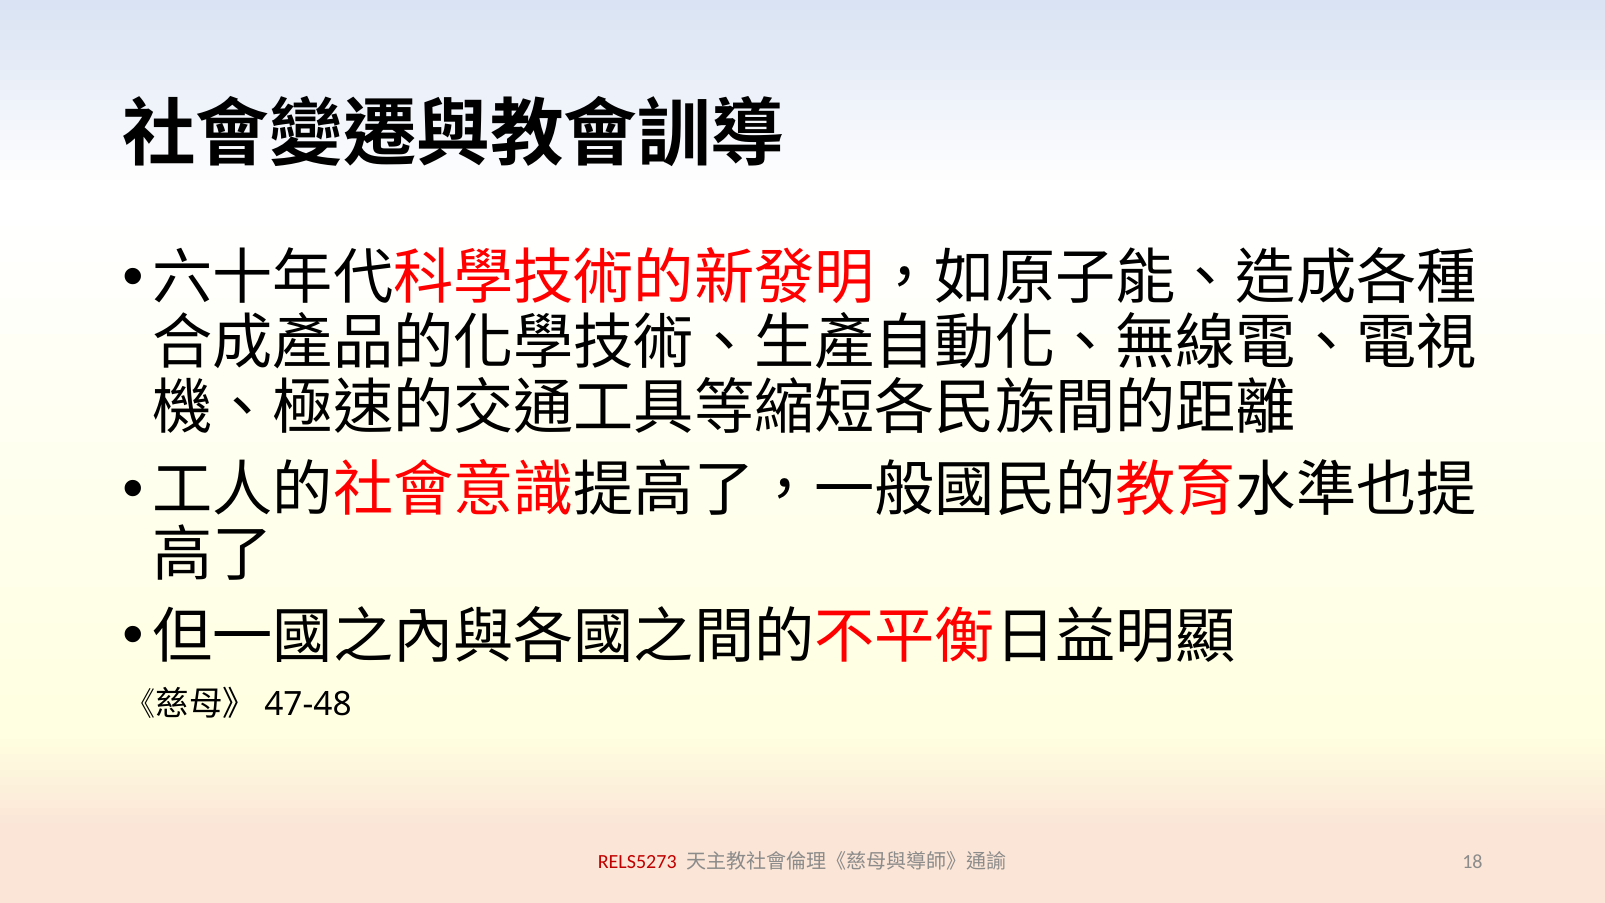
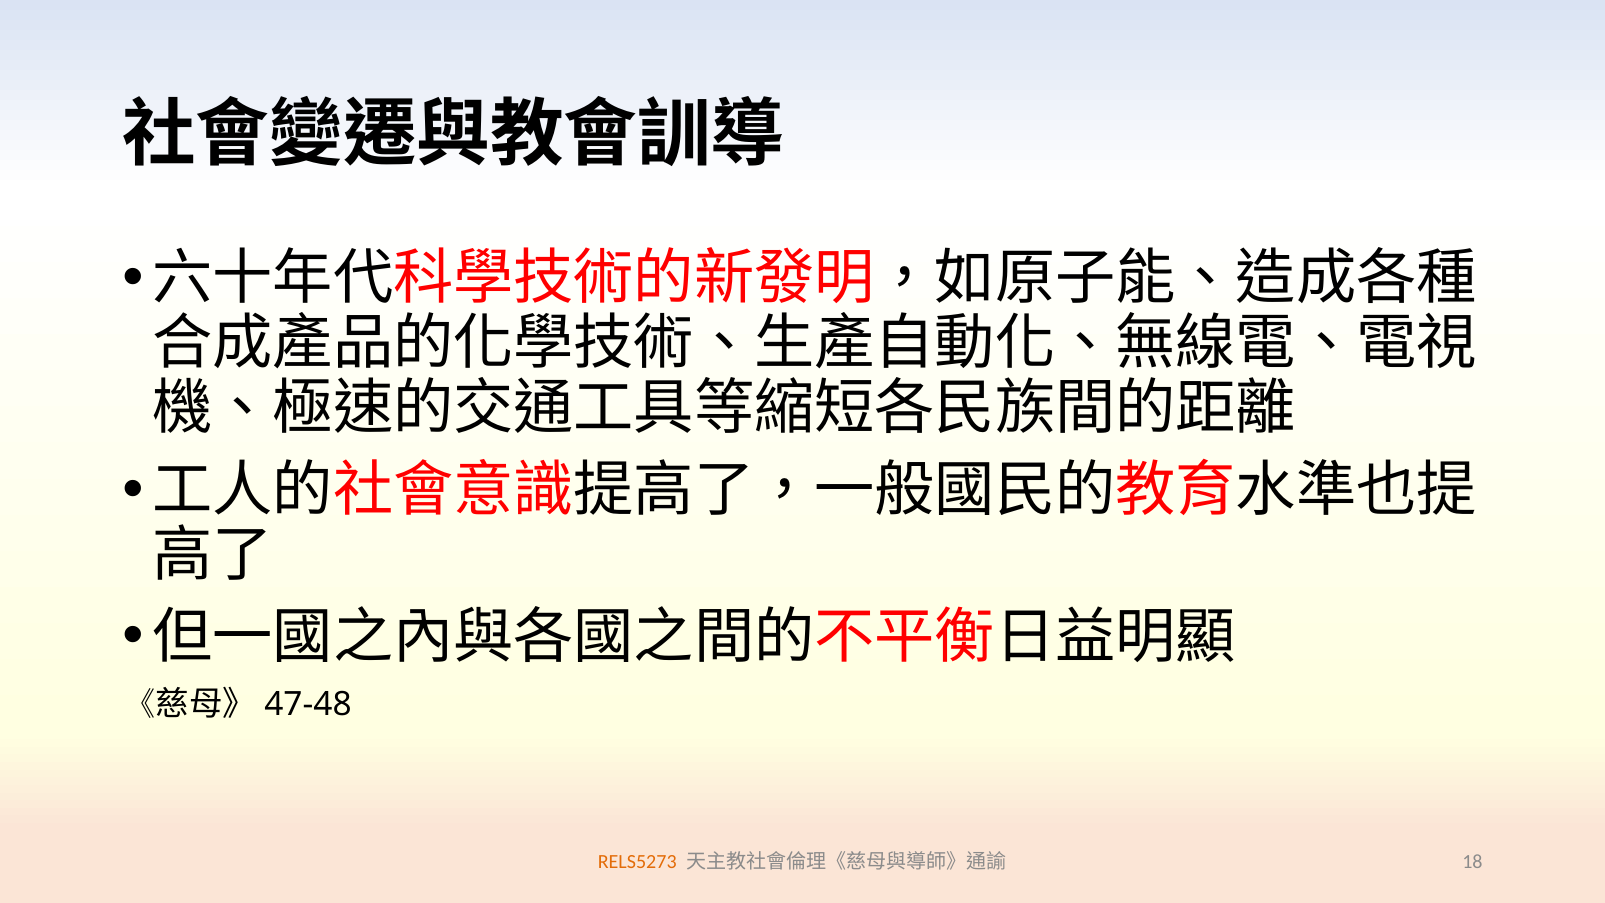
RELS5273 colour: red -> orange (637, 862)
